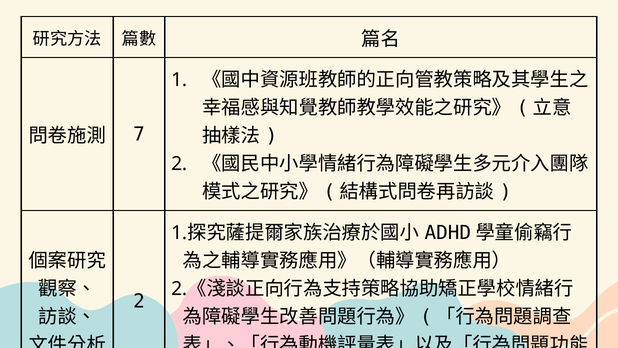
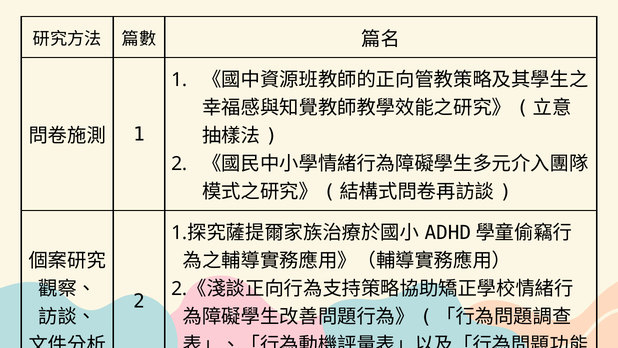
7: 7 -> 1 (139, 134)
